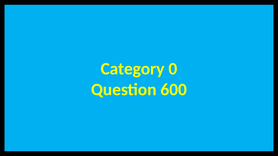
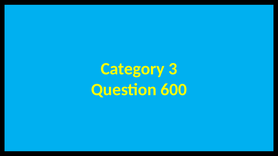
0: 0 -> 3 (173, 69)
